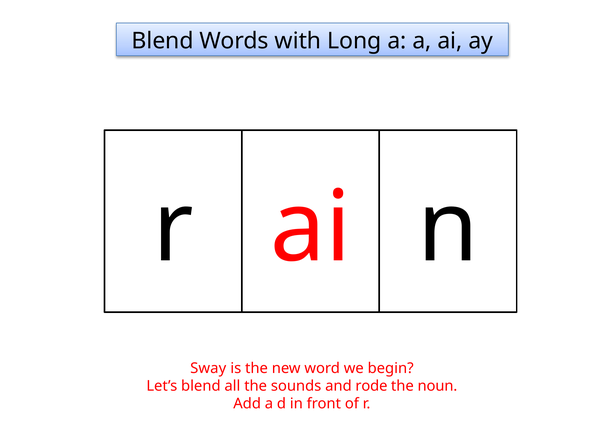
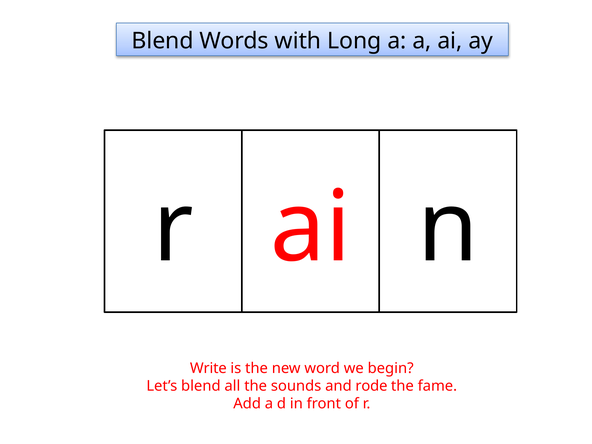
Sway: Sway -> Write (208, 368)
noun: noun -> fame (437, 386)
